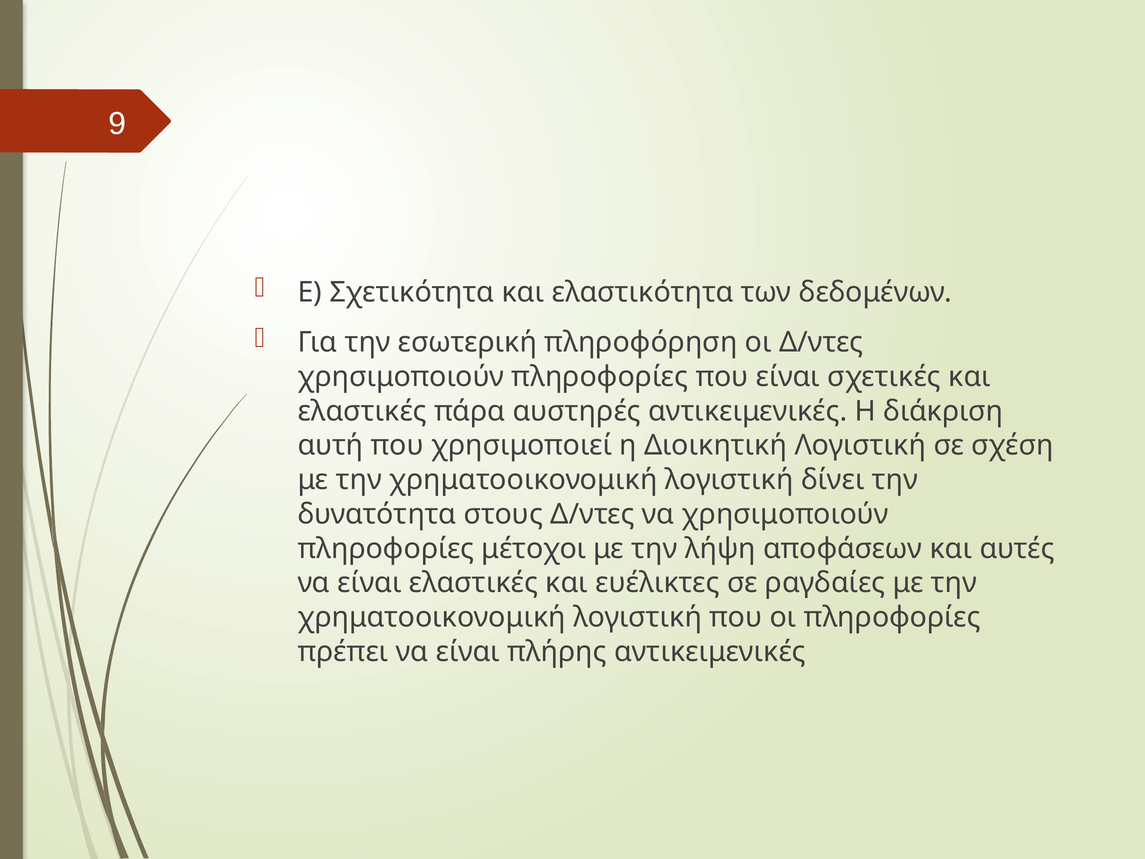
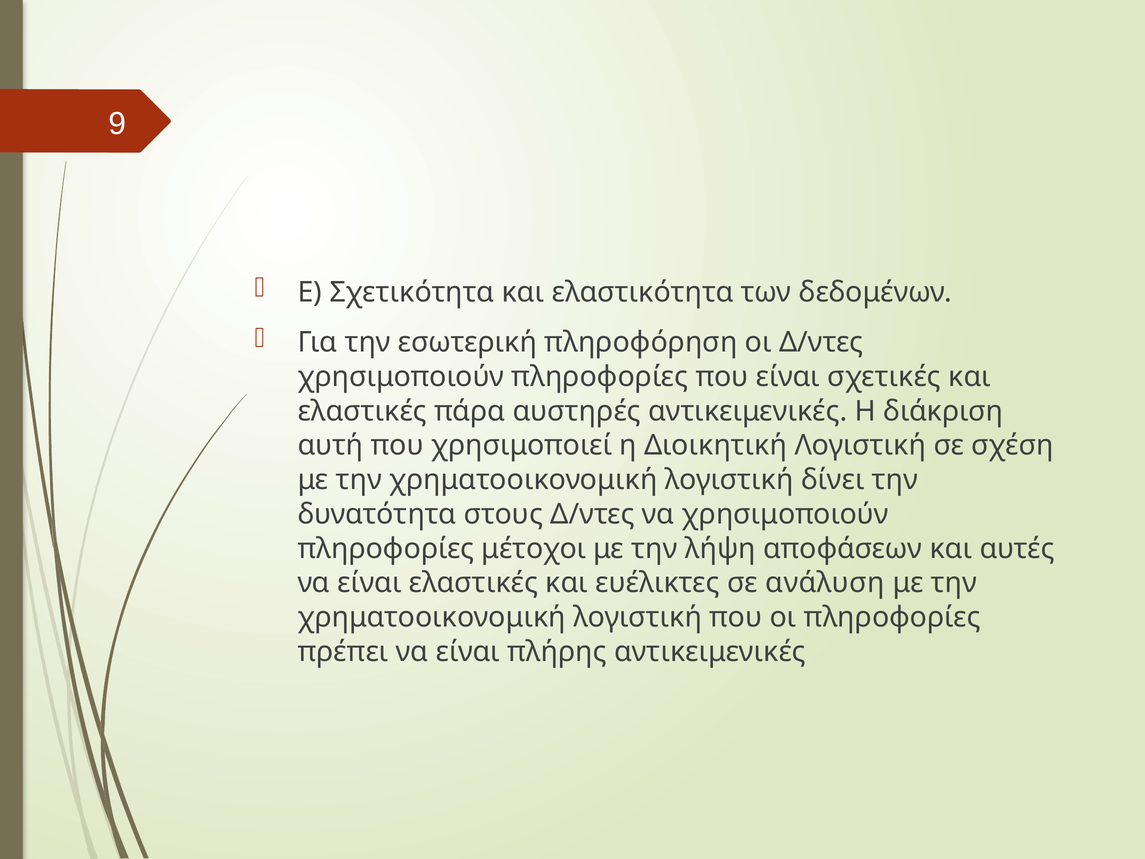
ραγδαίες: ραγδαίες -> ανάλυση (825, 583)
